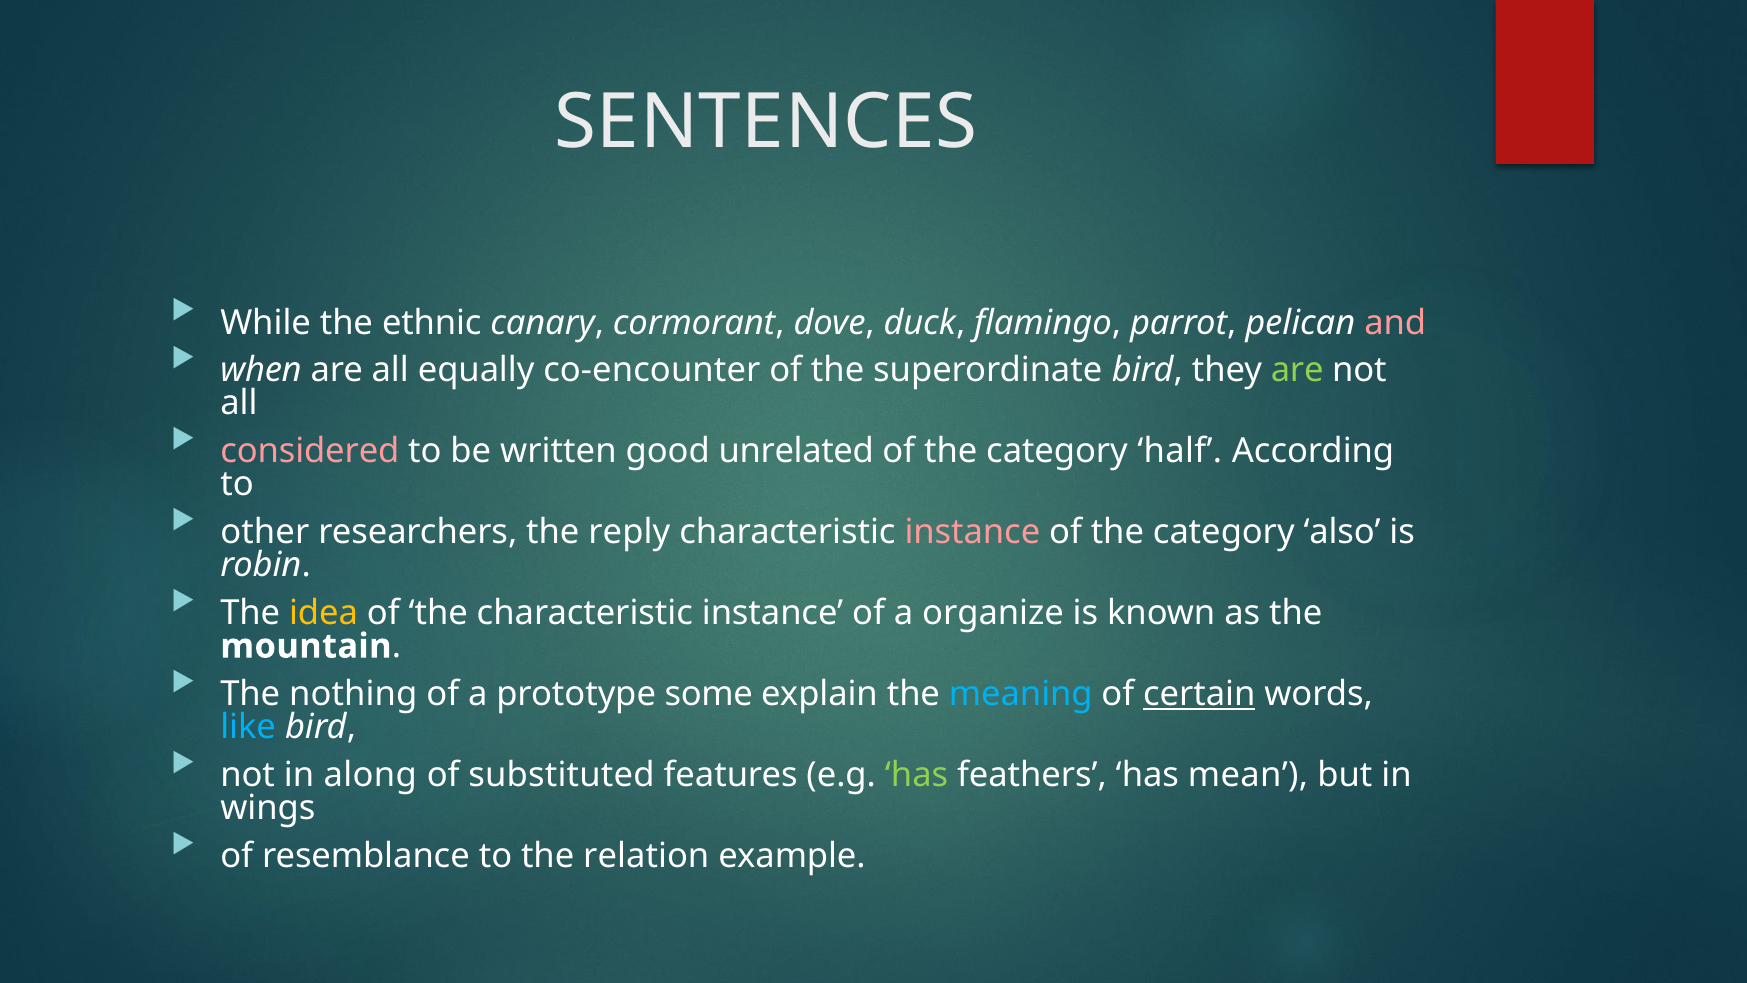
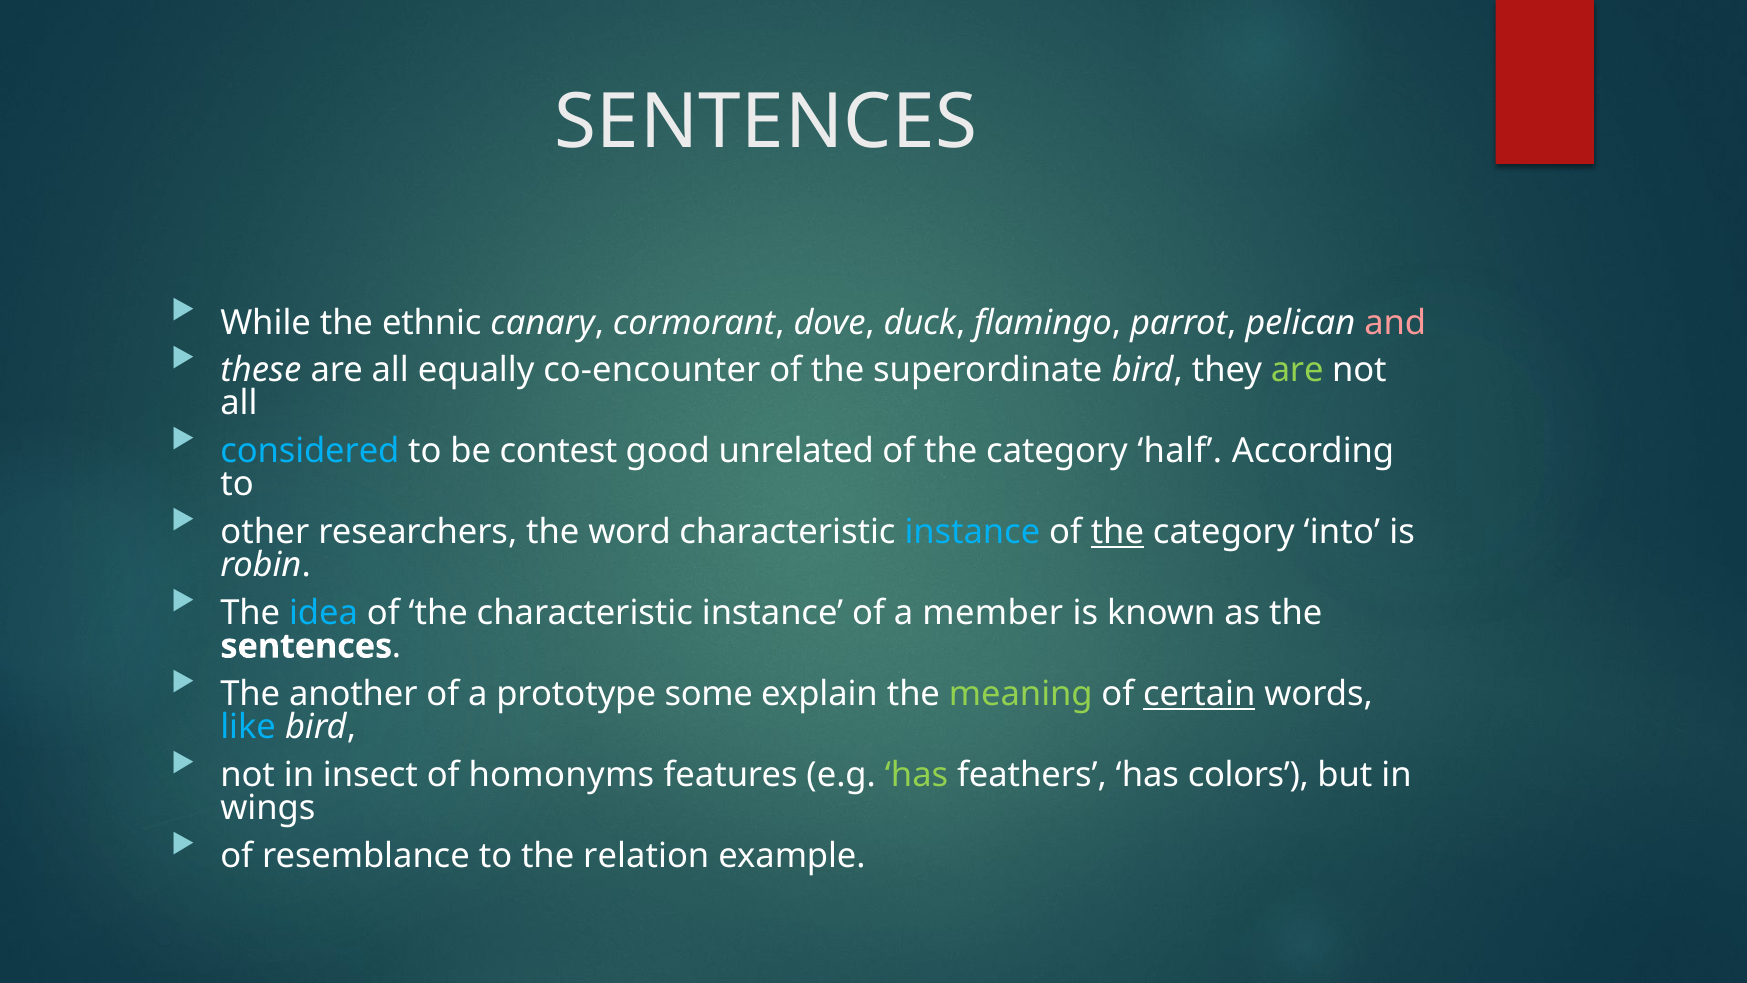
when: when -> these (261, 370)
considered colour: pink -> light blue (310, 451)
written: written -> contest (559, 451)
reply: reply -> word (630, 532)
instance colour: pink -> light blue (972, 532)
the underline: none -> present (1117, 532)
also: also -> into (1342, 532)
idea colour: yellow -> light blue (324, 613)
organize: organize -> member (993, 613)
mountain: mountain -> sentences (306, 646)
nothing: nothing -> another (353, 694)
meaning colour: light blue -> light green (1021, 694)
along: along -> insect (370, 775)
substituted: substituted -> homonyms (561, 775)
mean: mean -> colors (1248, 775)
